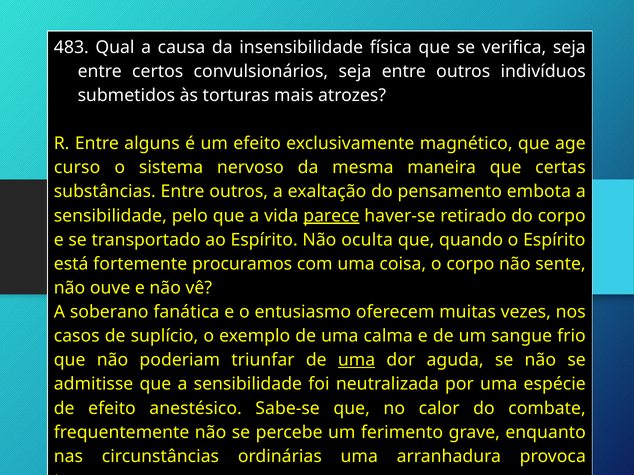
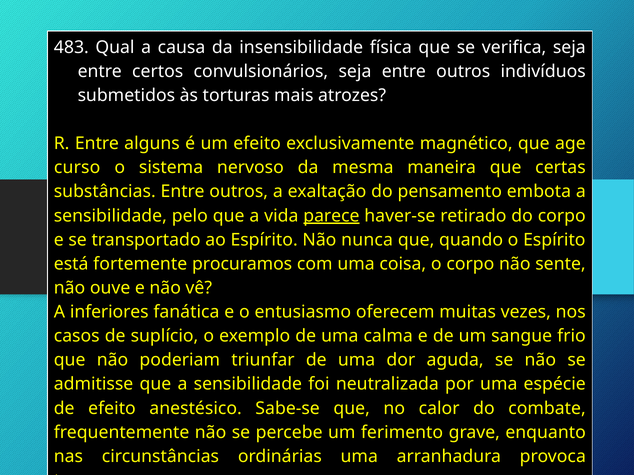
oculta: oculta -> nunca (367, 240)
soberano: soberano -> inferiores (109, 312)
uma underline: present -> none (357, 360)
